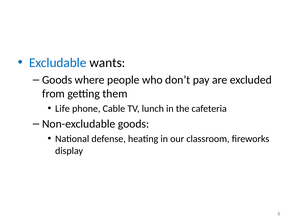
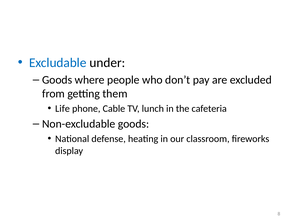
wants: wants -> under (107, 63)
